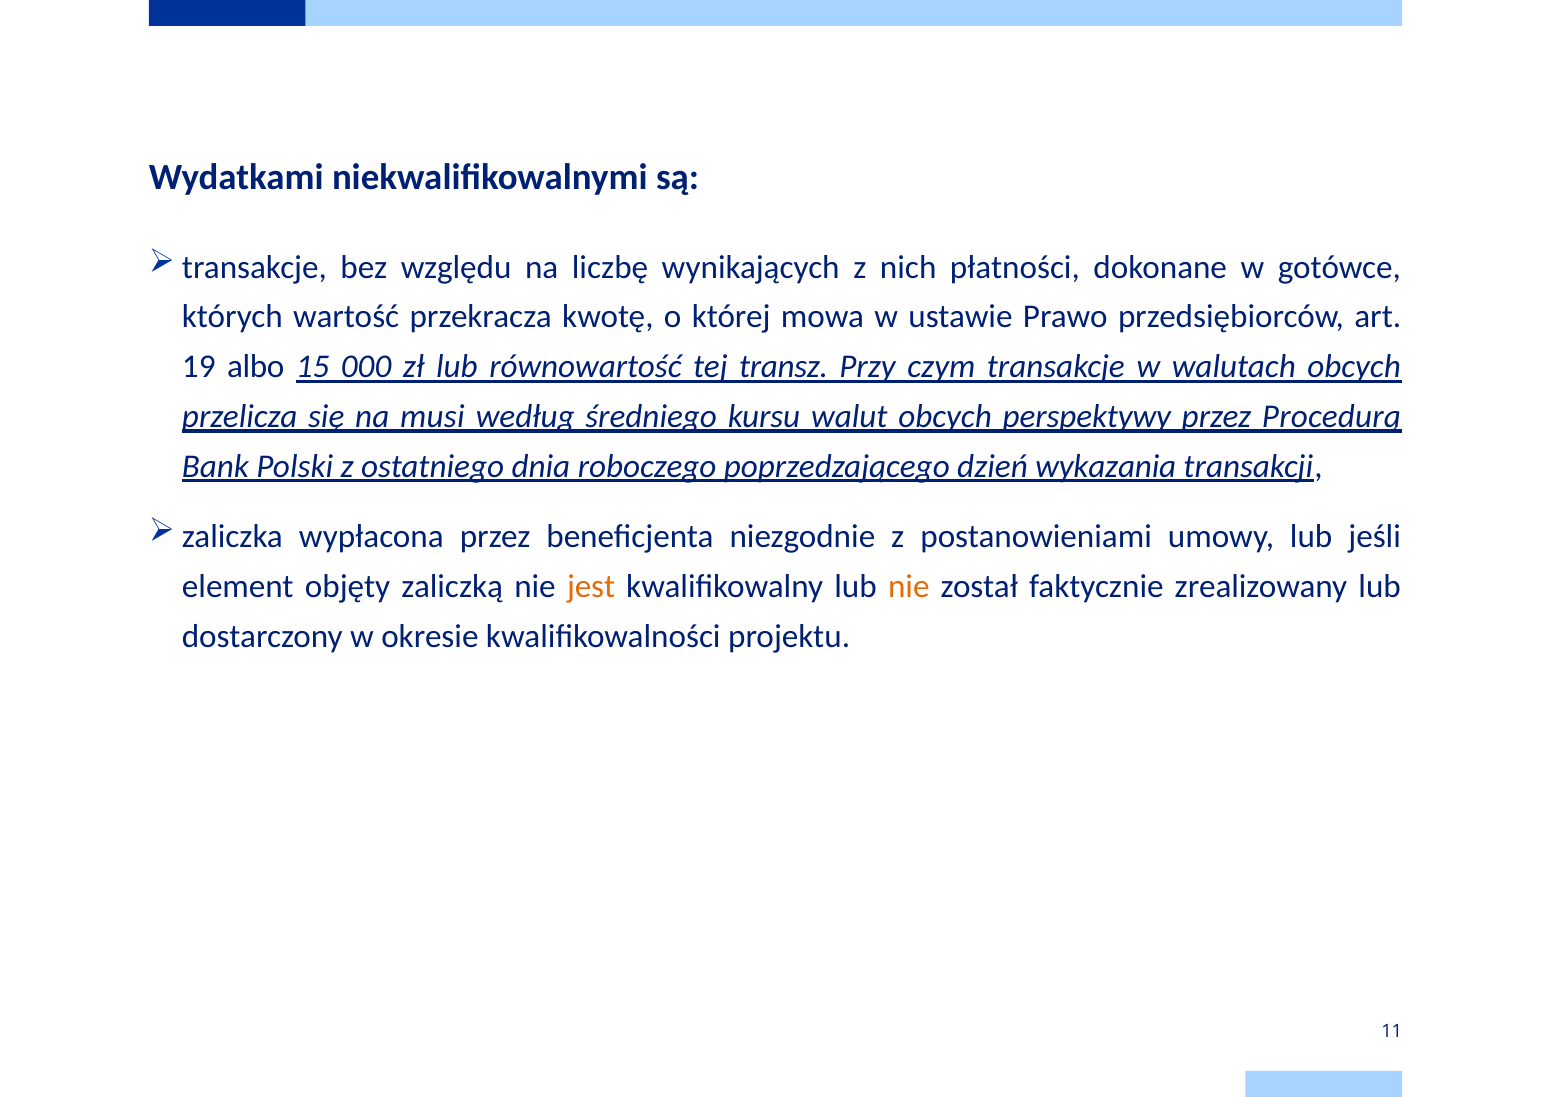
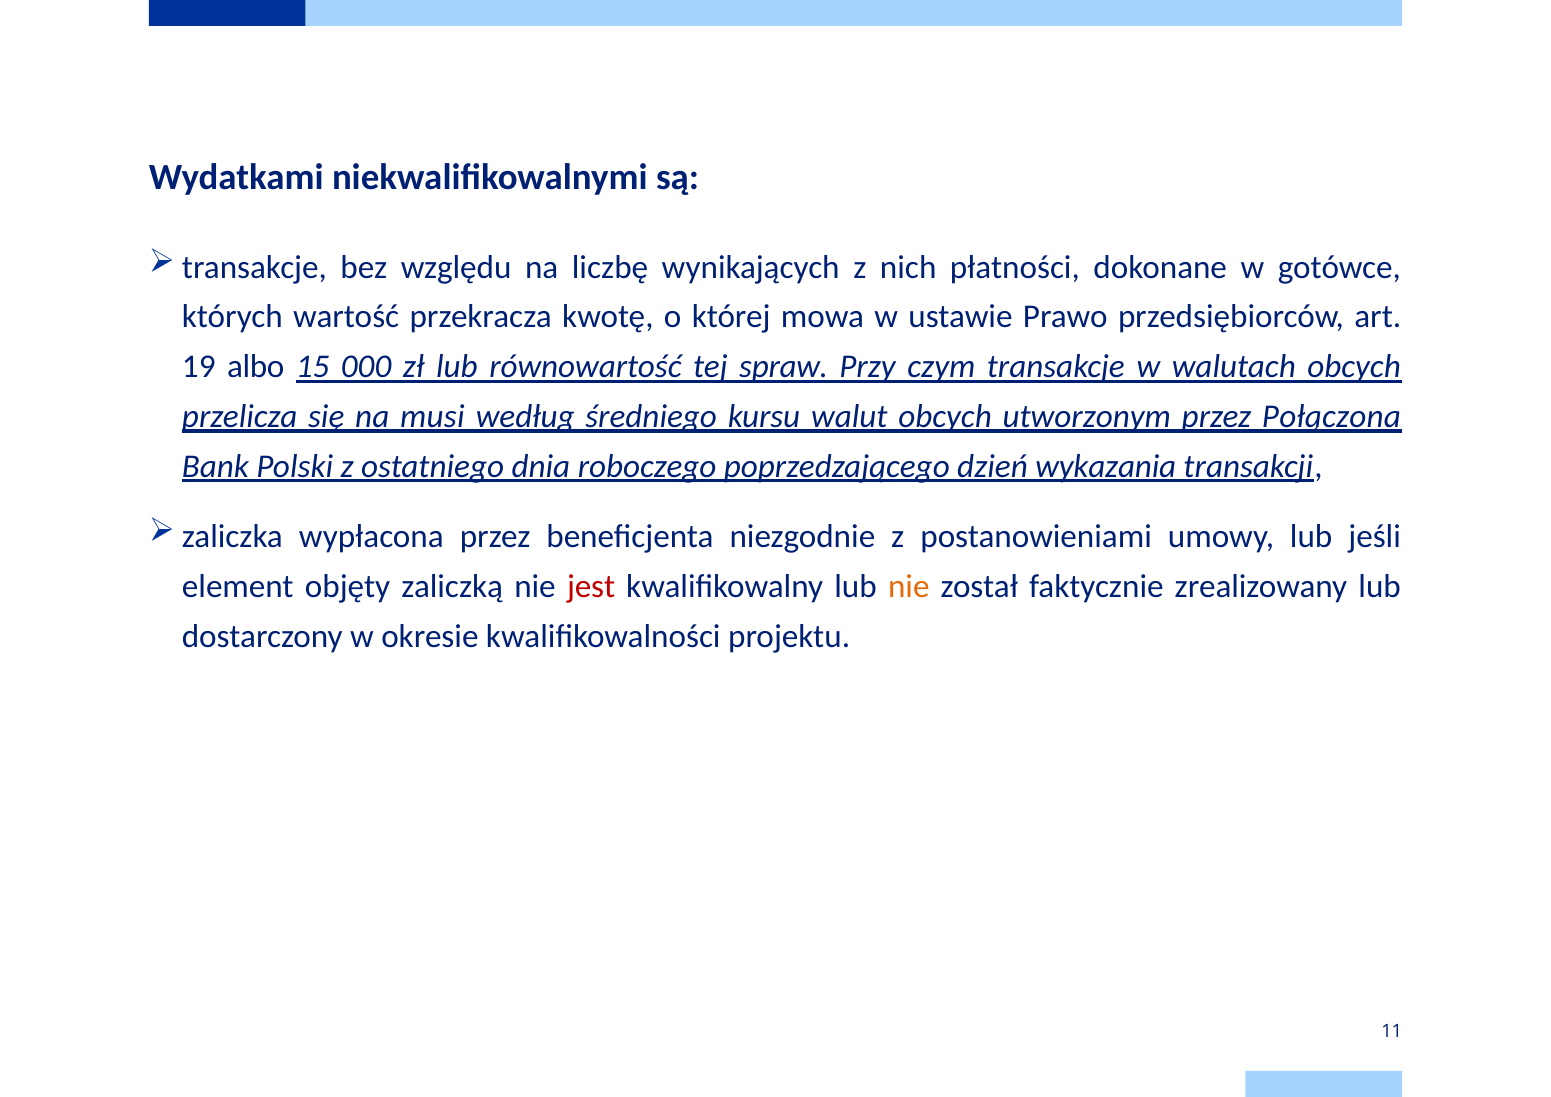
transz: transz -> spraw (784, 367)
perspektywy: perspektywy -> utworzonym (1087, 416)
Procedurą: Procedurą -> Połączona (1331, 416)
jest colour: orange -> red (591, 586)
